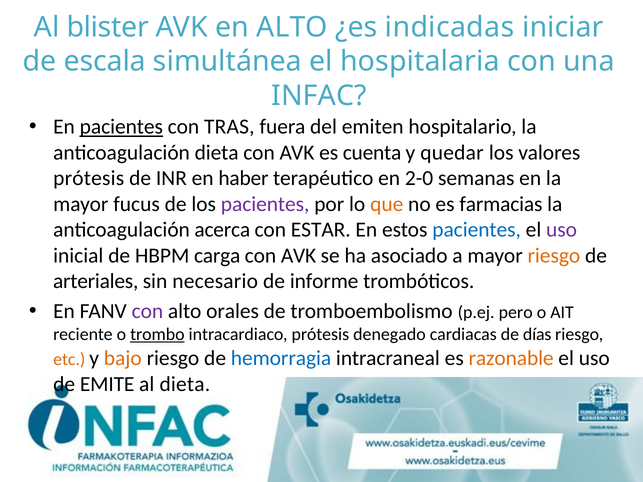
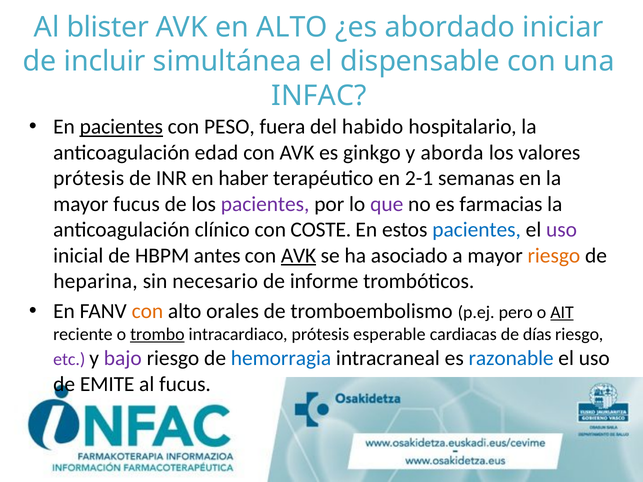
indicadas: indicadas -> abordado (450, 27)
escala: escala -> incluir (105, 61)
hospitalaria: hospitalaria -> dispensable (420, 61)
TRAS: TRAS -> PESO (229, 127)
emiten: emiten -> habido (373, 127)
anticoagulación dieta: dieta -> edad (217, 153)
cuenta: cuenta -> ginkgo (372, 153)
quedar: quedar -> aborda (452, 153)
2-0: 2-0 -> 2-1 (419, 178)
que colour: orange -> purple (387, 204)
acerca: acerca -> clínico (222, 230)
ESTAR: ESTAR -> COSTE (321, 230)
carga: carga -> antes (217, 256)
AVK underline: none -> present (299, 256)
arteriales: arteriales -> heparina (95, 281)
con colour: purple -> orange (147, 311)
AIT underline: none -> present (562, 312)
denegado: denegado -> esperable (389, 335)
etc colour: orange -> purple (69, 360)
bajo colour: orange -> purple (123, 358)
razonable colour: orange -> blue (511, 358)
al dieta: dieta -> fucus (185, 384)
